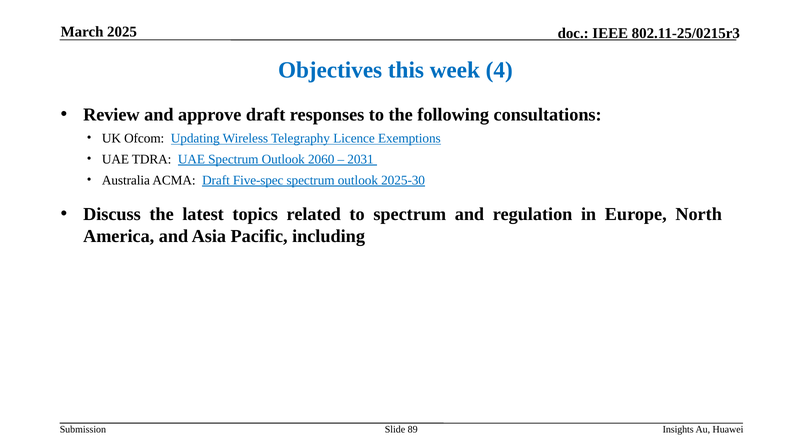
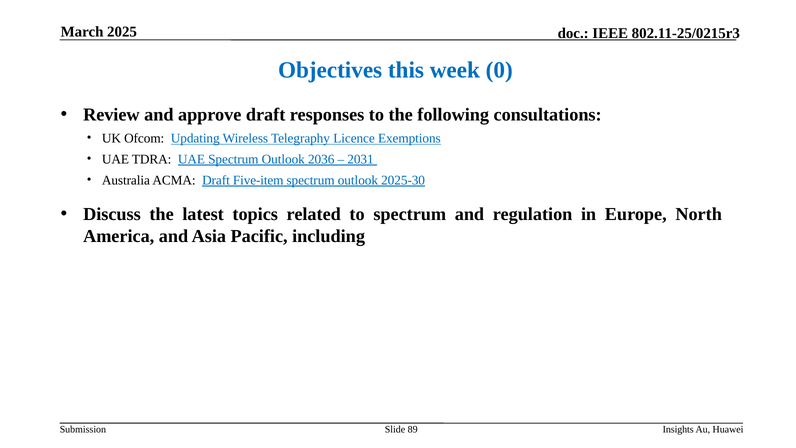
4: 4 -> 0 (499, 70)
2060: 2060 -> 2036 (321, 159)
Five-spec: Five-spec -> Five-item (258, 180)
